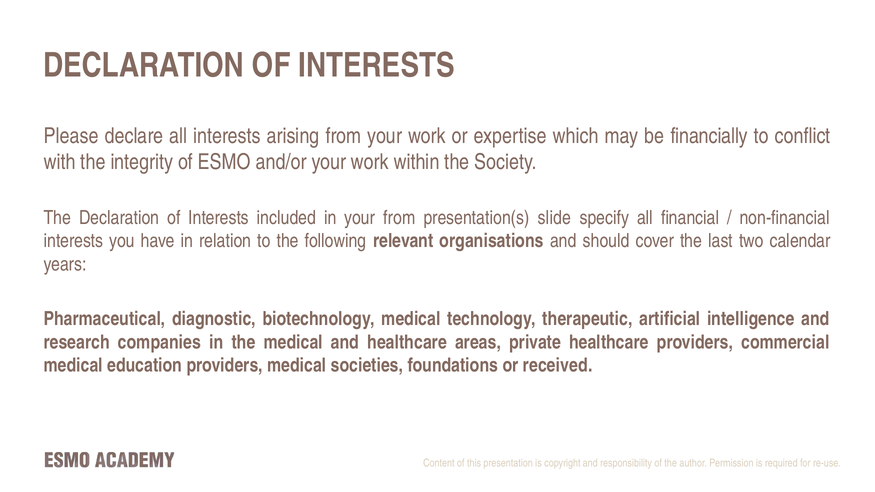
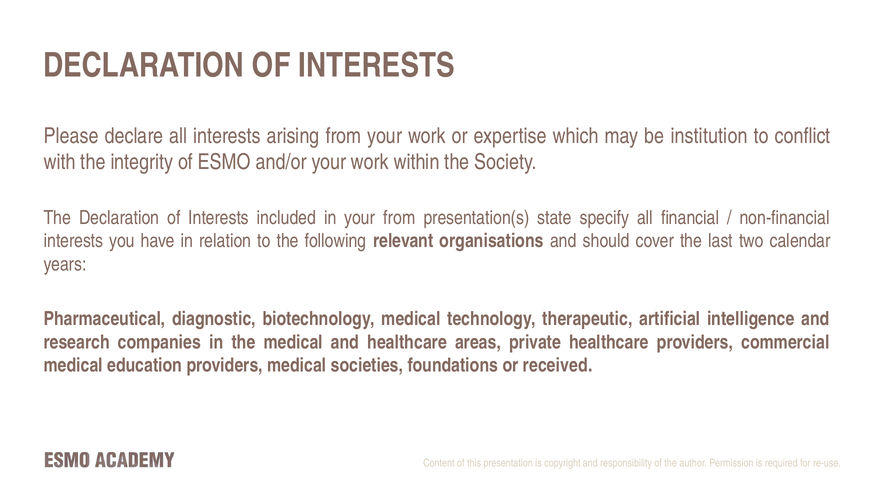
financially: financially -> institution (709, 136)
slide: slide -> state (555, 218)
